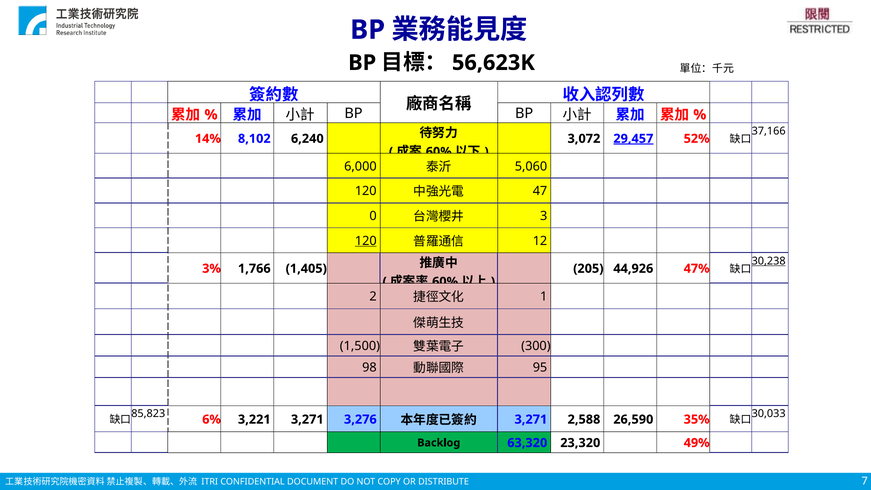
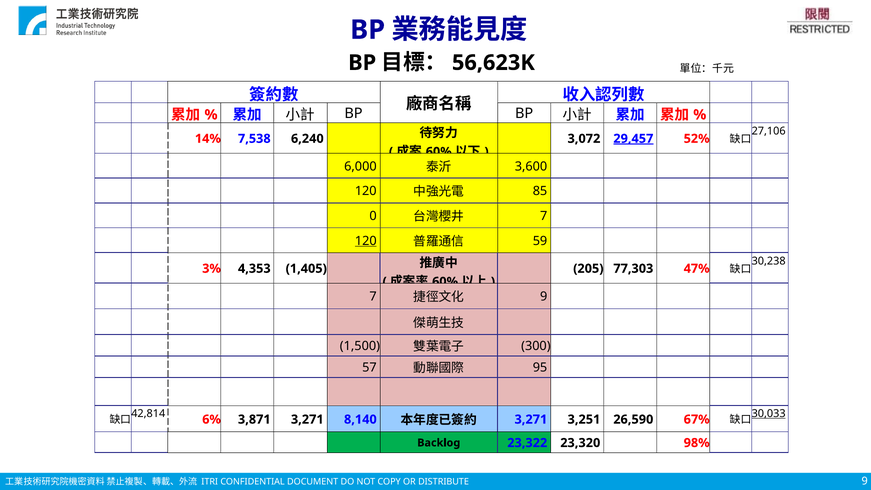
37,166: 37,166 -> 27,106 (769, 131)
8,102: 8,102 -> 7,538 (254, 139)
5,060: 5,060 -> 3,600 (531, 166)
47: 47 -> 85 (540, 191)
3: 3 -> 7 (544, 216)
12: 12 -> 59 (540, 241)
30,238 underline: present -> none (769, 261)
1,766: 1,766 -> 4,353 (254, 269)
44,926: 44,926 -> 77,303 (633, 269)
0 2: 2 -> 7 (373, 297)
1: 1 -> 9 (544, 297)
98: 98 -> 57 (369, 367)
85,823: 85,823 -> 42,814 (148, 414)
3,221: 3,221 -> 3,871 (254, 419)
3,276: 3,276 -> 8,140 (360, 419)
2,588: 2,588 -> 3,251 (584, 419)
35%: 35% -> 67% (697, 419)
30,033 underline: none -> present (769, 414)
63,320: 63,320 -> 23,322 (527, 443)
49%: 49% -> 98% (697, 443)
7: 7 -> 9 (865, 481)
